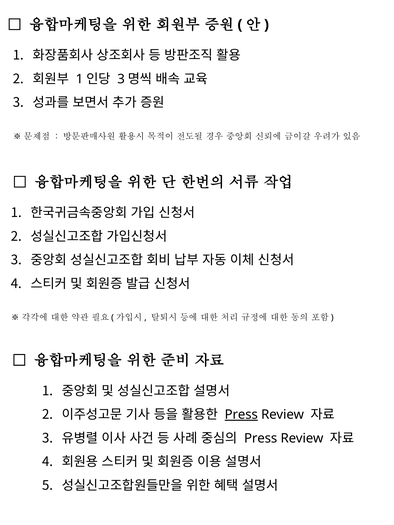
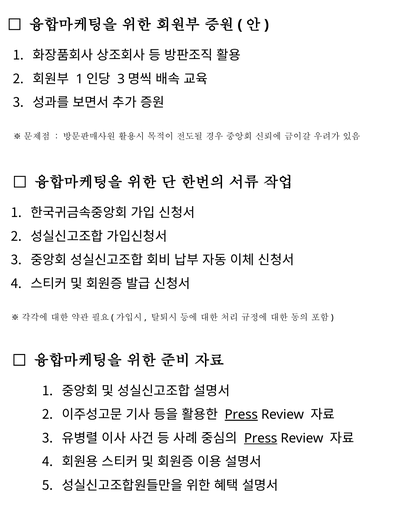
Press underline: none -> present (261, 438)
